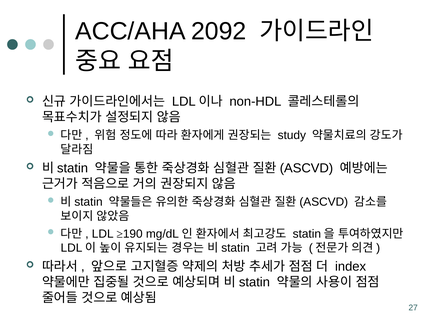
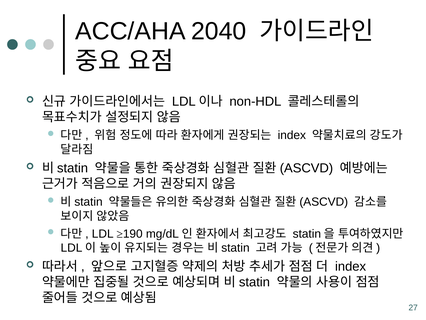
2092: 2092 -> 2040 (219, 31)
study: study -> index (292, 135)
